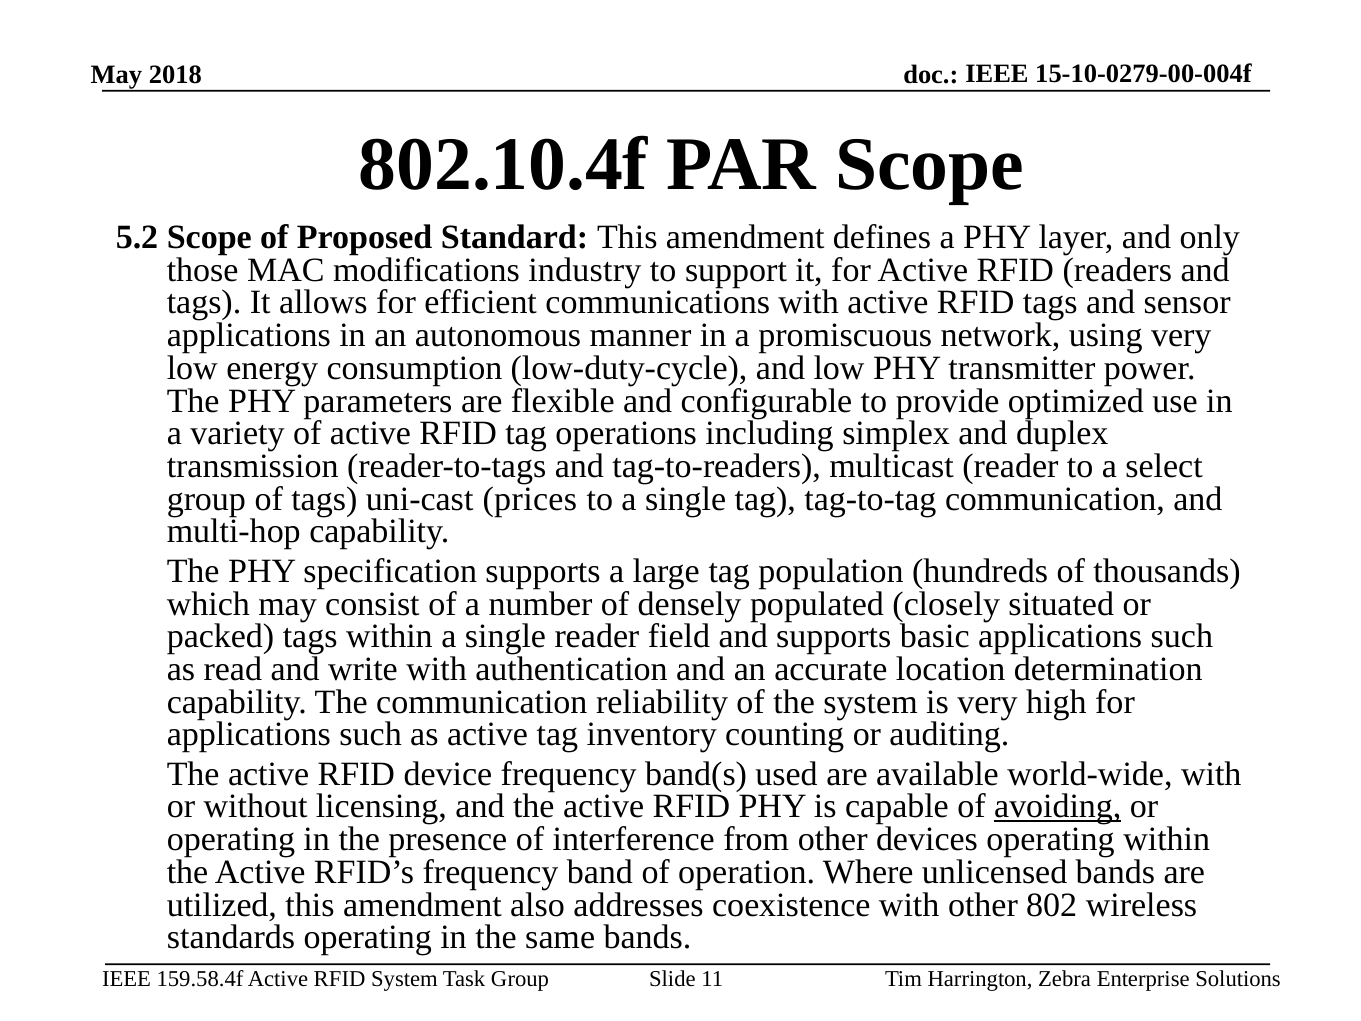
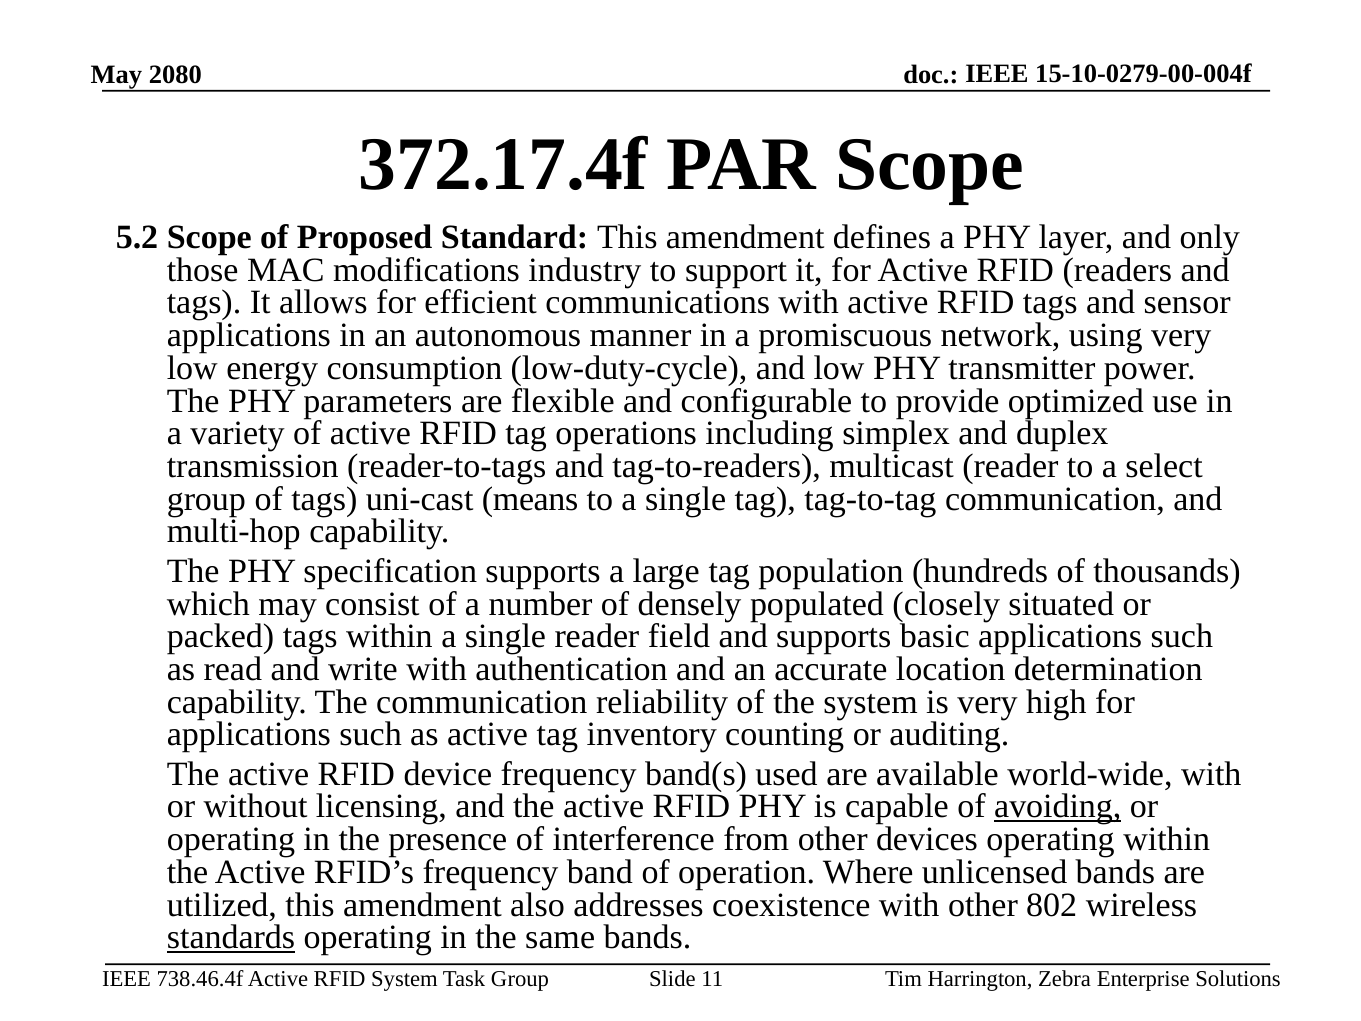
2018: 2018 -> 2080 (175, 74)
802.10.4f: 802.10.4f -> 372.17.4f (504, 164)
prices: prices -> means (530, 499)
standards underline: none -> present (231, 937)
159.58.4f: 159.58.4f -> 738.46.4f (200, 979)
